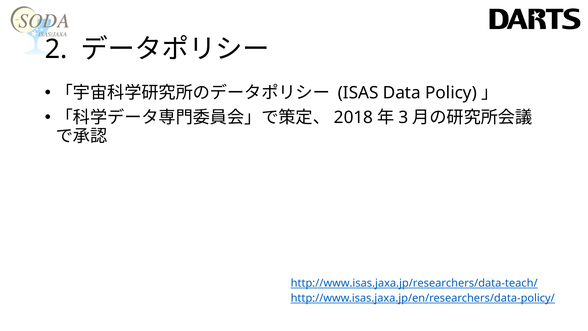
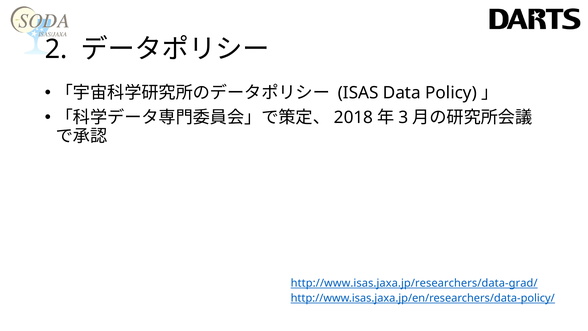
http://www.isas.jaxa.jp/researchers/data-teach/: http://www.isas.jaxa.jp/researchers/data-teach/ -> http://www.isas.jaxa.jp/researchers/data-grad/ (414, 283)
